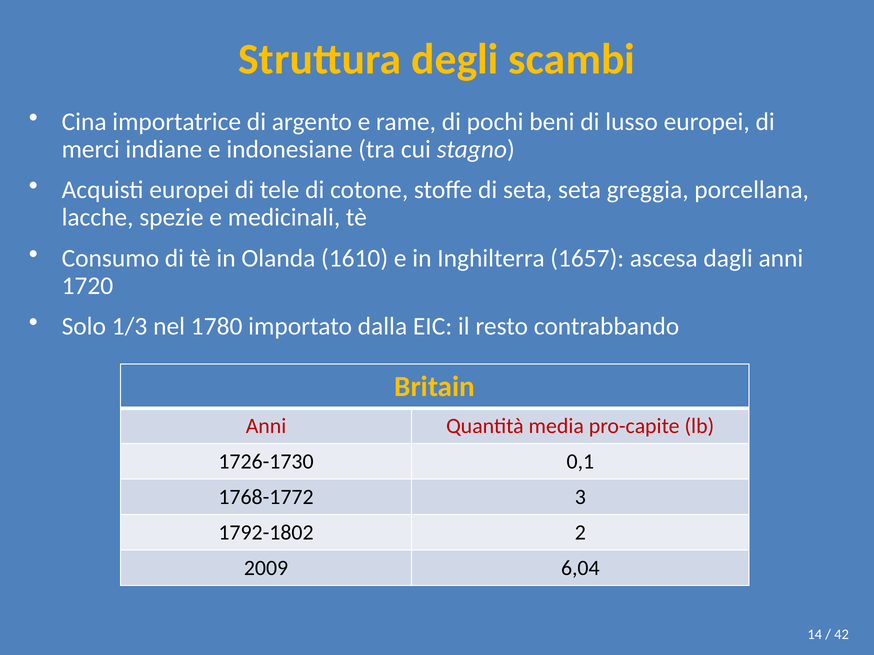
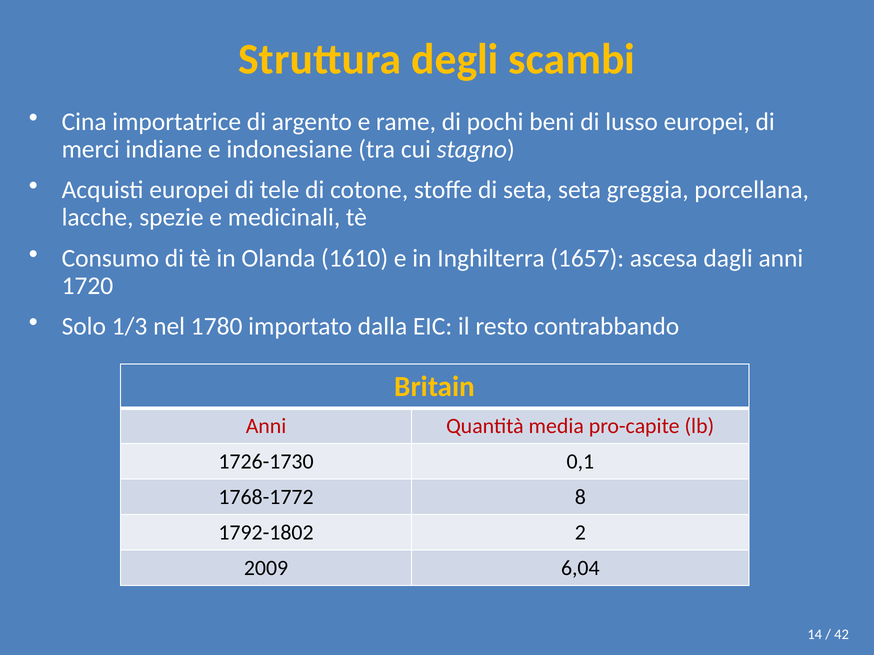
3: 3 -> 8 (580, 497)
